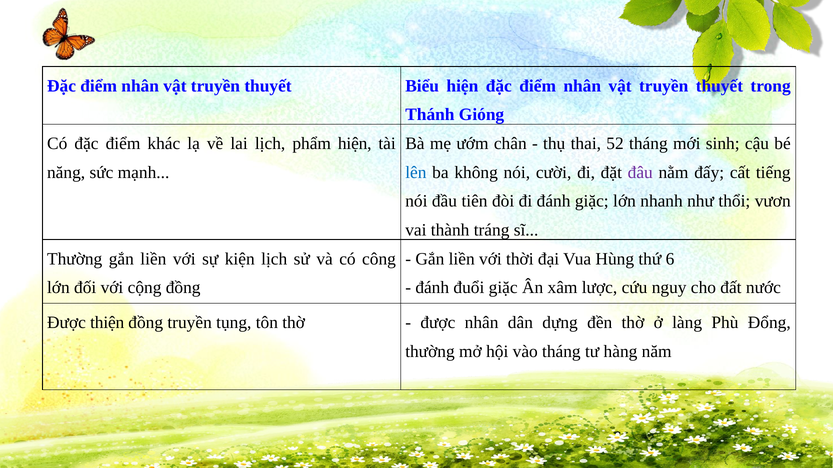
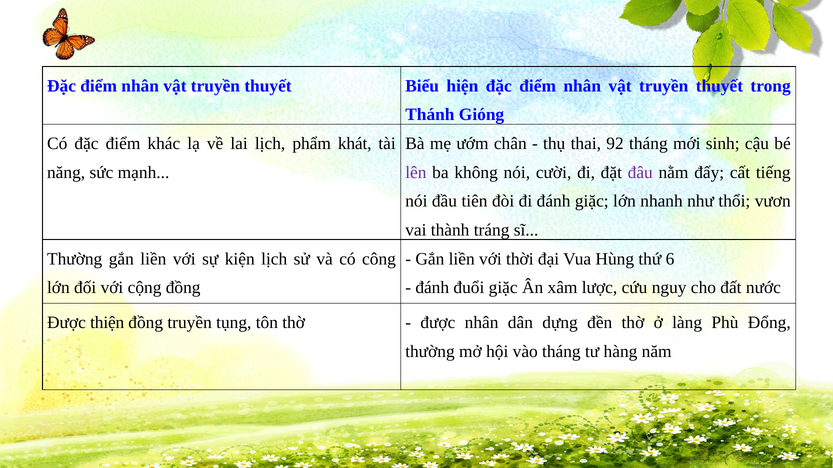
phẩm hiện: hiện -> khát (355, 144)
52: 52 -> 92 (615, 144)
lên colour: blue -> purple (416, 173)
